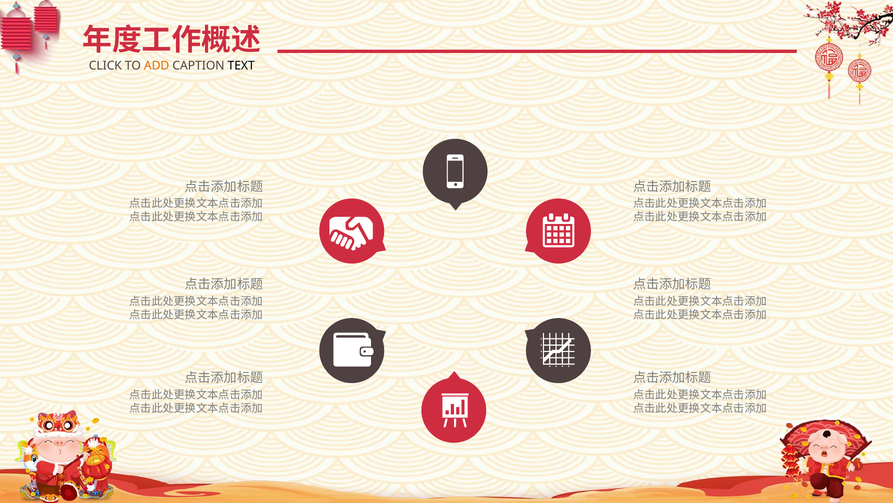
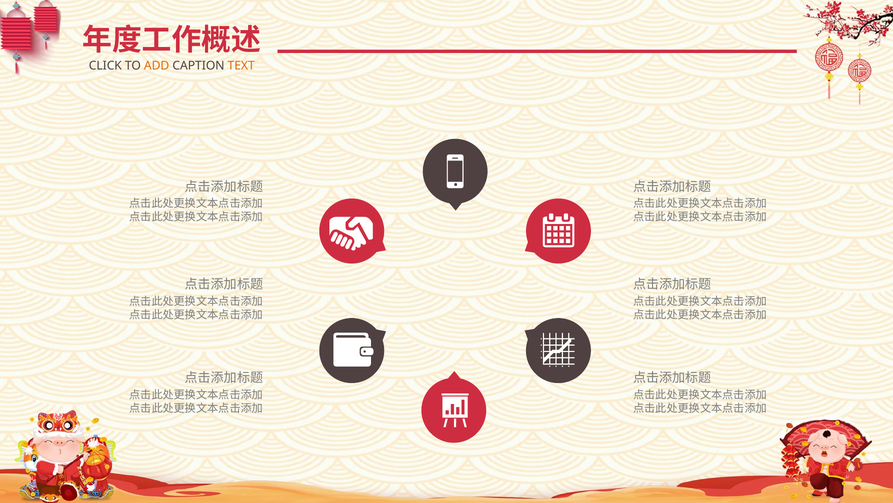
TEXT colour: black -> orange (241, 65)
